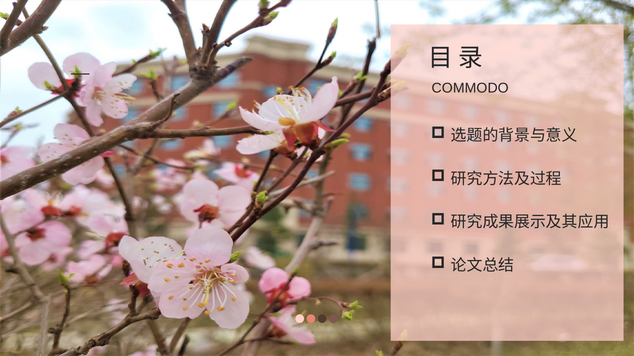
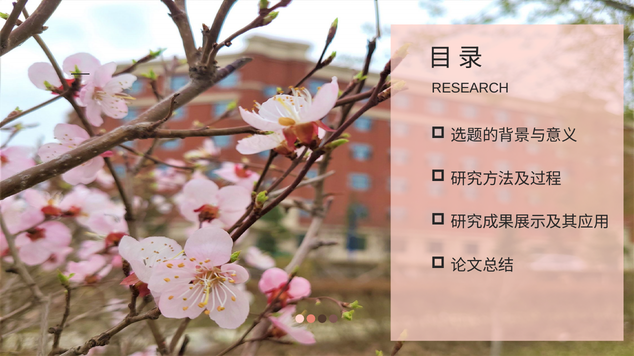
COMMODO: COMMODO -> RESEARCH (470, 88)
